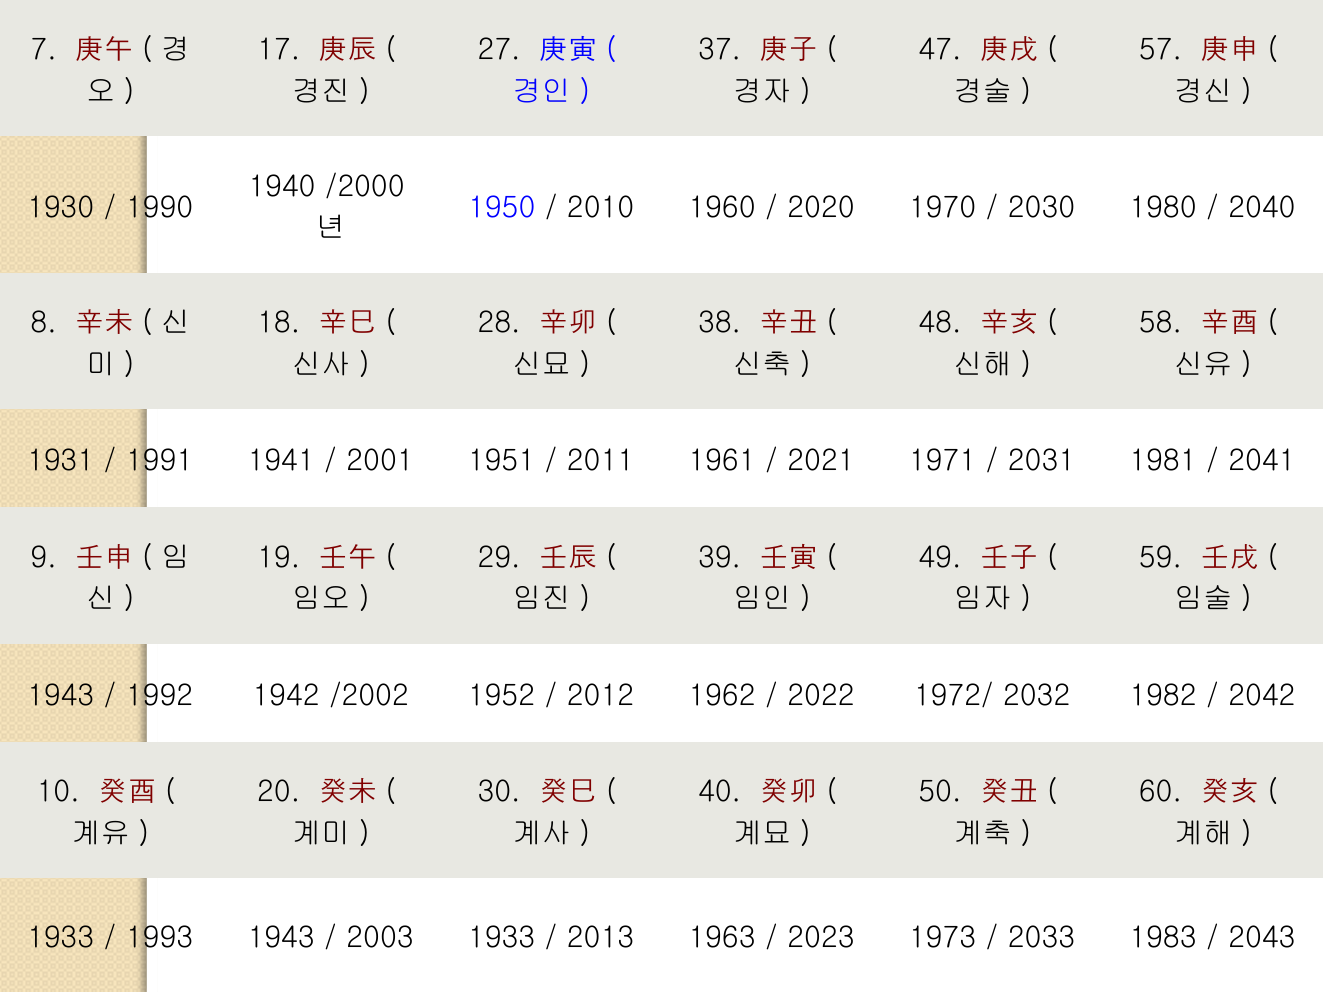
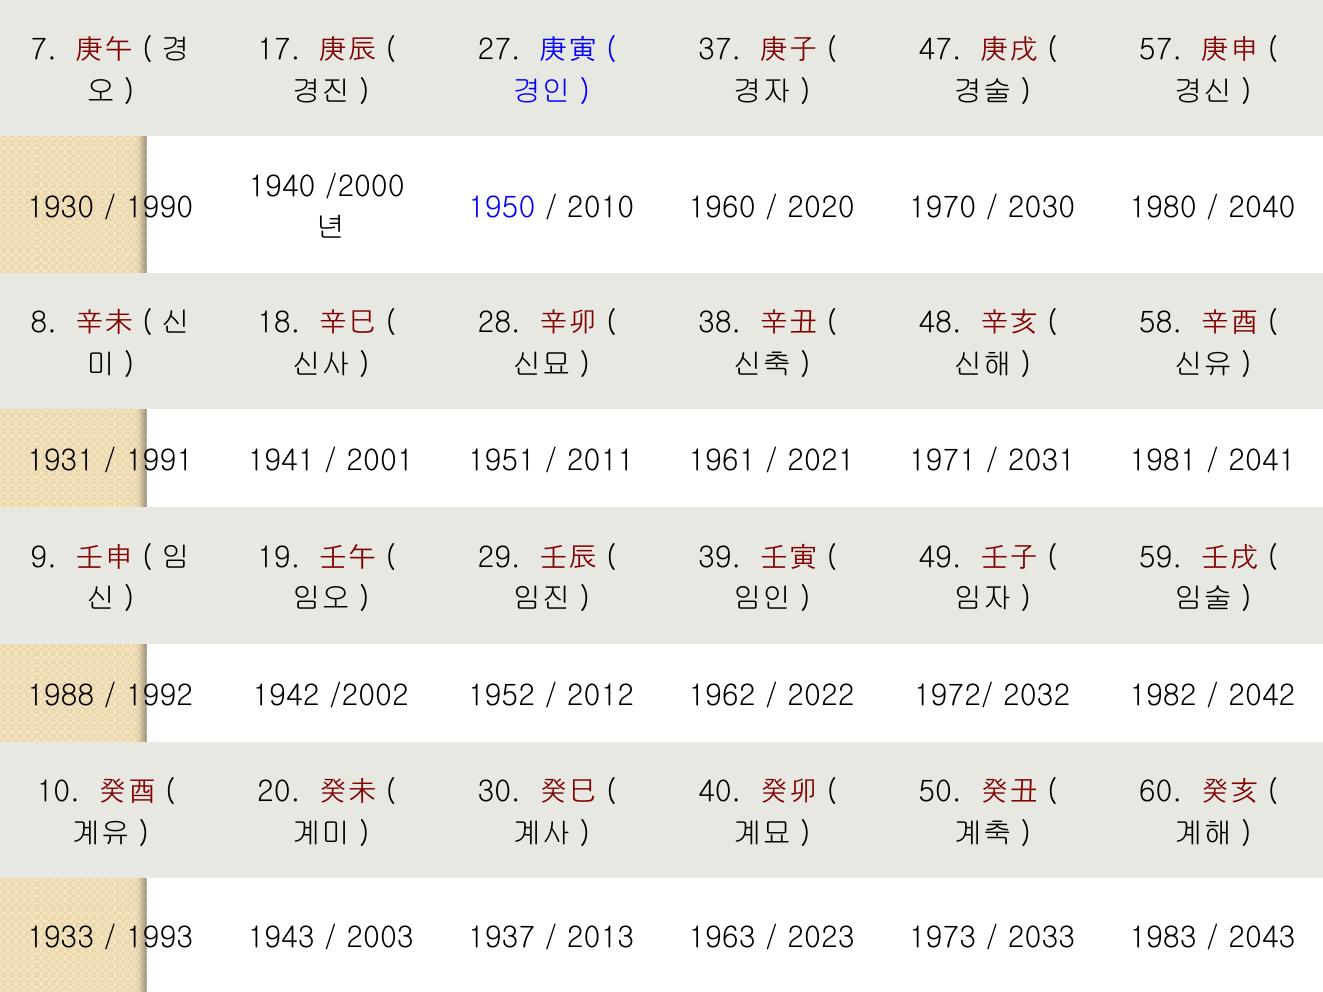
1943: 1943 -> 1988 (61, 696)
2003 1933: 1933 -> 1937 (502, 938)
